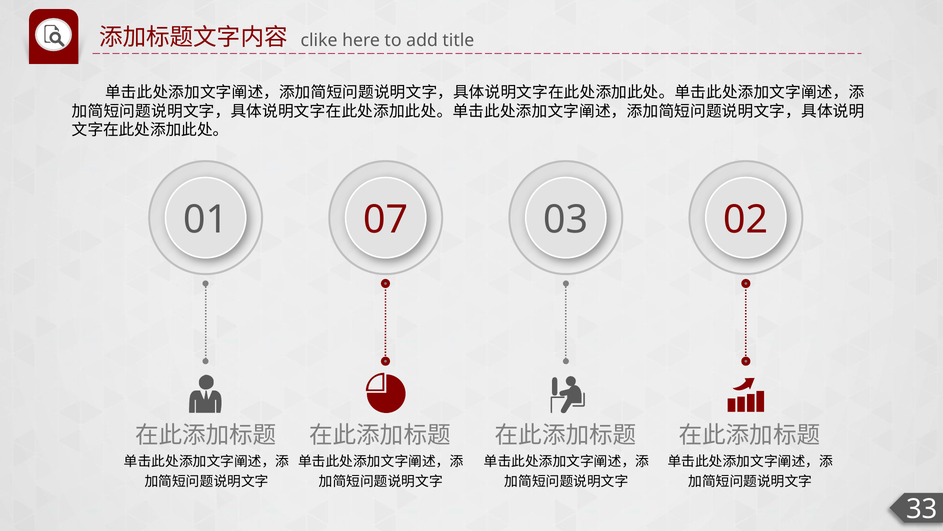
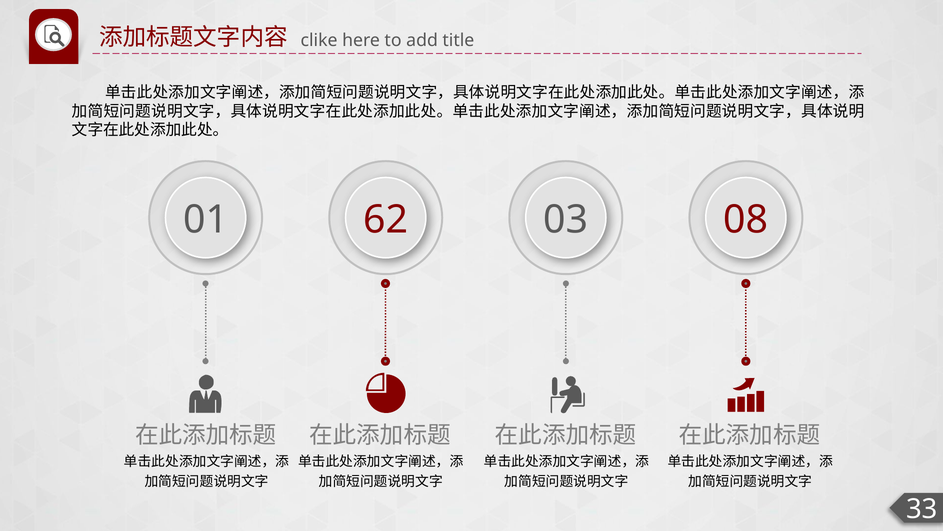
07: 07 -> 62 (386, 219)
02: 02 -> 08 (746, 219)
